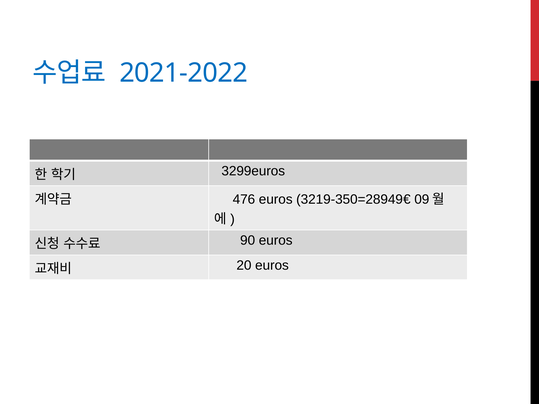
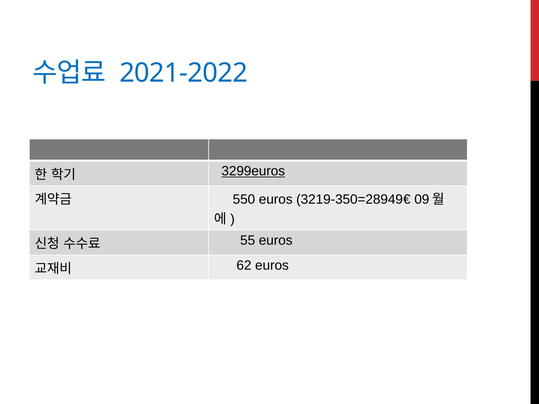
3299euros underline: none -> present (253, 171)
476: 476 -> 550 (244, 200)
90: 90 -> 55 (248, 241)
20: 20 -> 62 (244, 266)
